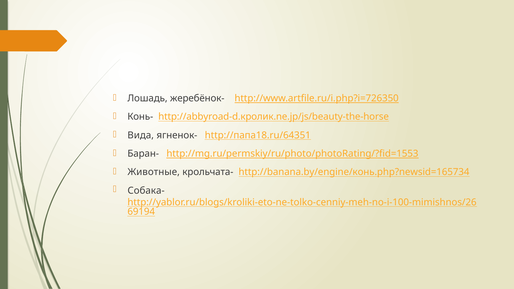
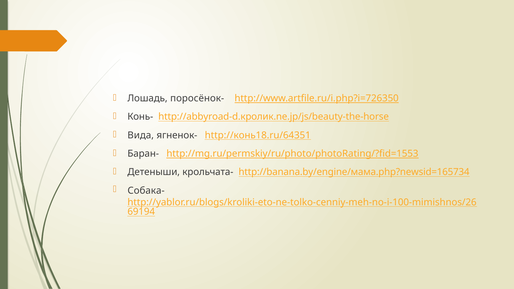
жеребёнок-: жеребёнок- -> поросёнок- (197, 98)
http://папа18.ru/64351: http://папа18.ru/64351 -> http://конь18.ru/64351 (258, 135)
Животные: Животные -> Детеныши (154, 172)
http://banana.by/engine/конь.php?newsid=165734: http://banana.by/engine/конь.php?newsid=165734 -> http://banana.by/engine/мама.php?newsid=165734 (354, 172)
